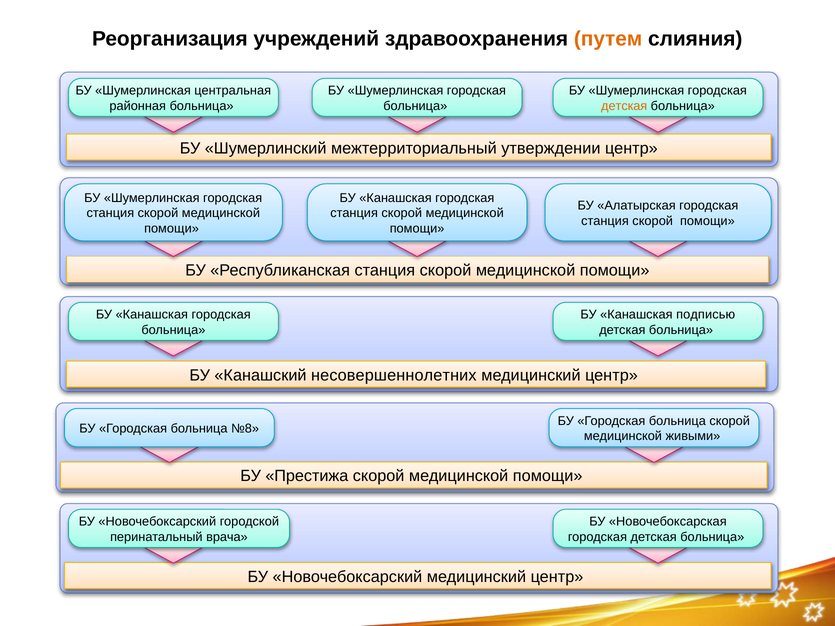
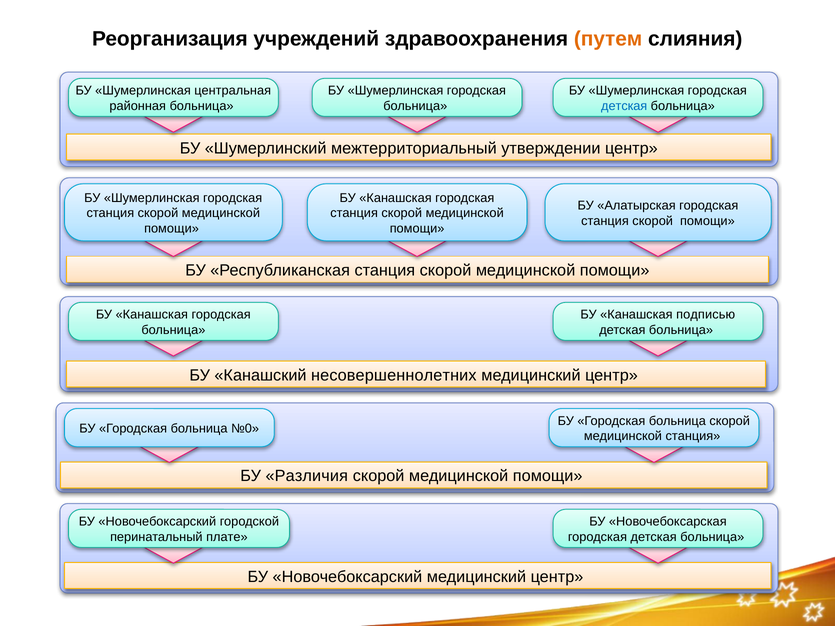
детская colour: orange -> blue (624, 106)
№8: №8 -> №0 (245, 429)
медицинской живыми: живыми -> станция (693, 436)
Престижа: Престижа -> Различия (307, 476)
врача: врача -> плате (227, 537)
